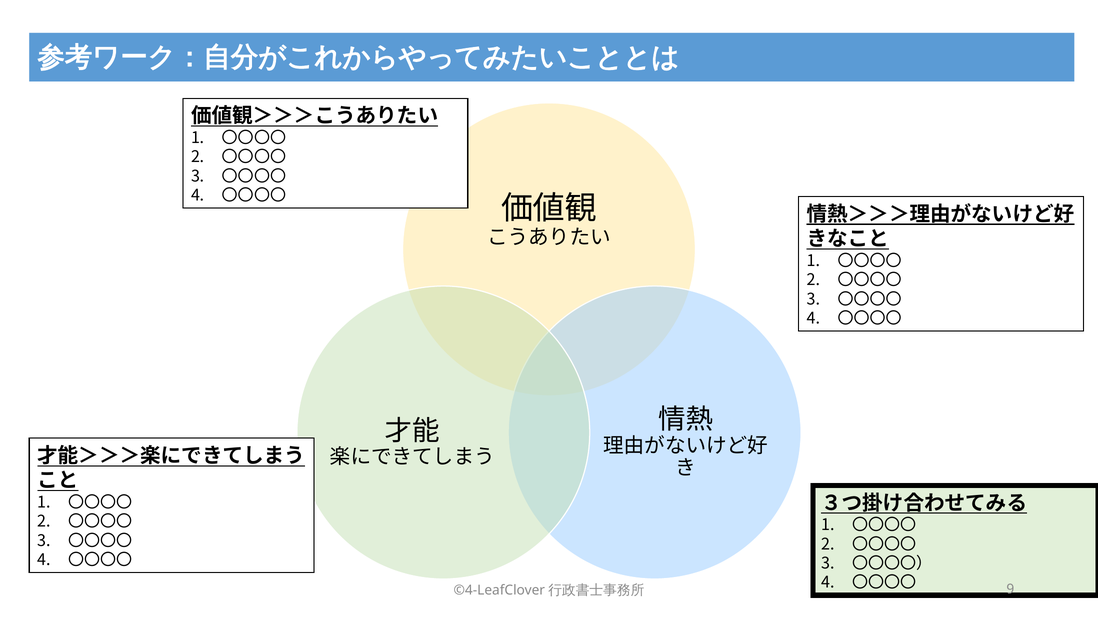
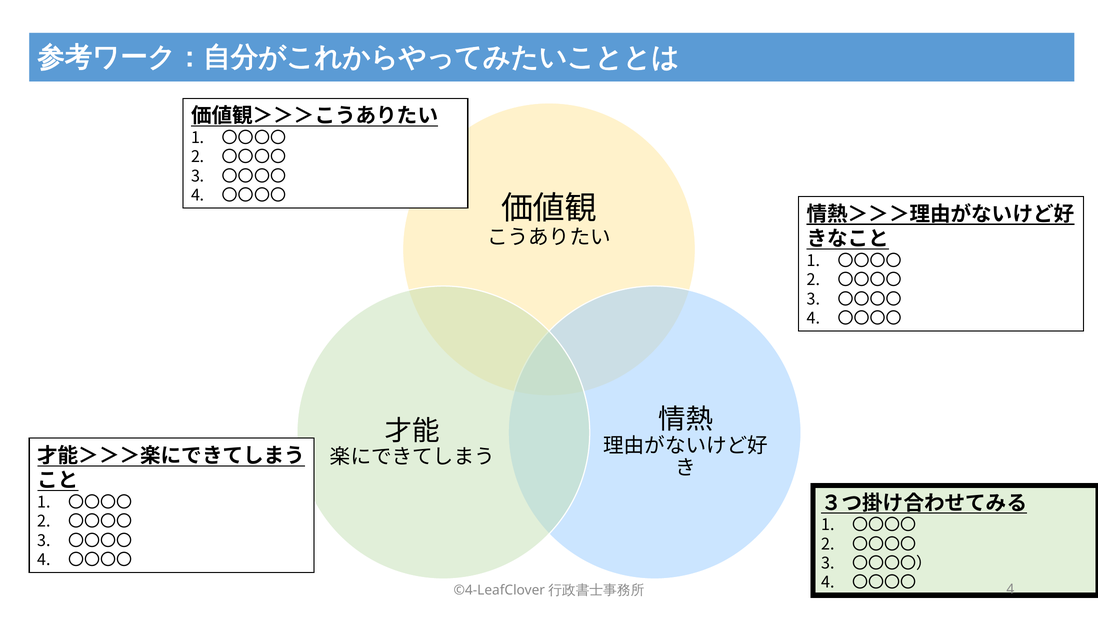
9: 9 -> 4 (1010, 589)
